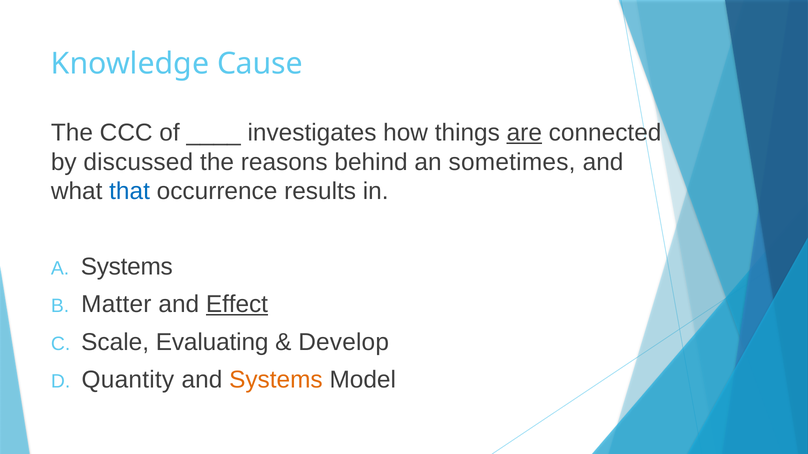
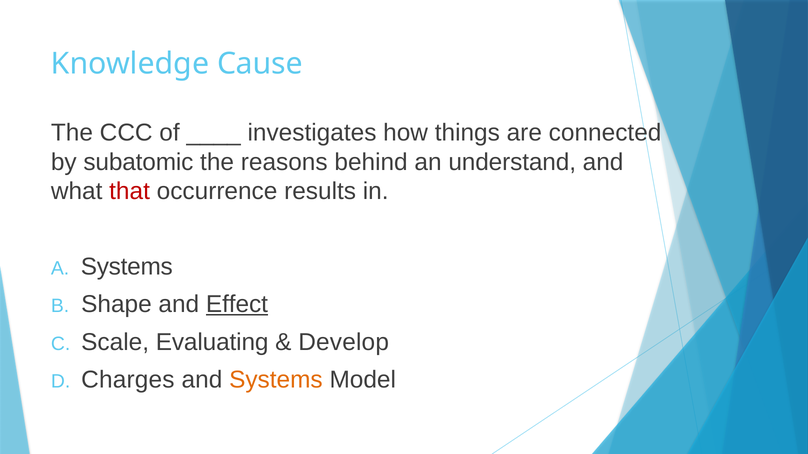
are underline: present -> none (524, 133)
discussed: discussed -> subatomic (138, 162)
sometimes: sometimes -> understand (512, 162)
that colour: blue -> red (130, 192)
Matter: Matter -> Shape (116, 305)
Quantity: Quantity -> Charges (128, 380)
